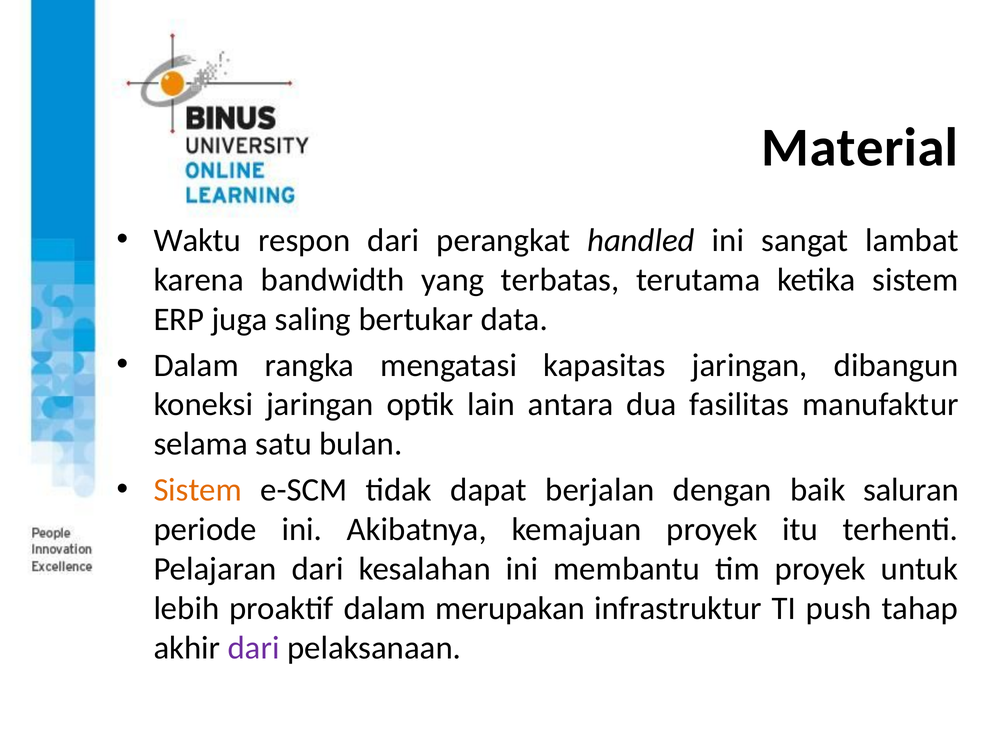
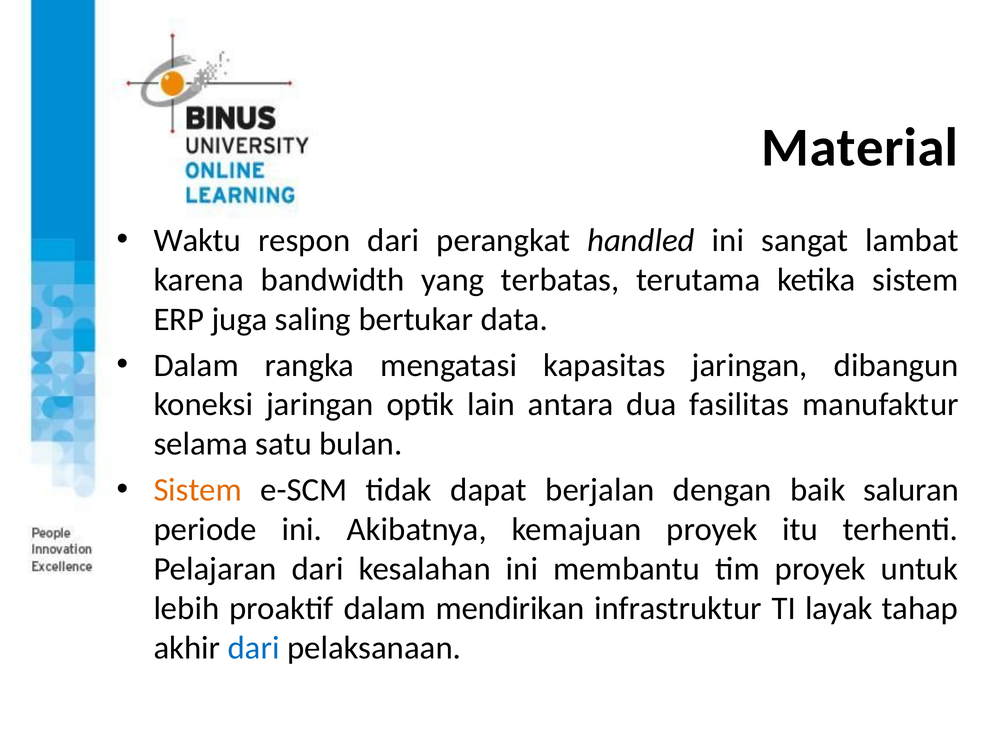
merupakan: merupakan -> mendirikan (510, 608)
push: push -> layak (839, 608)
dari colour: purple -> blue (254, 647)
